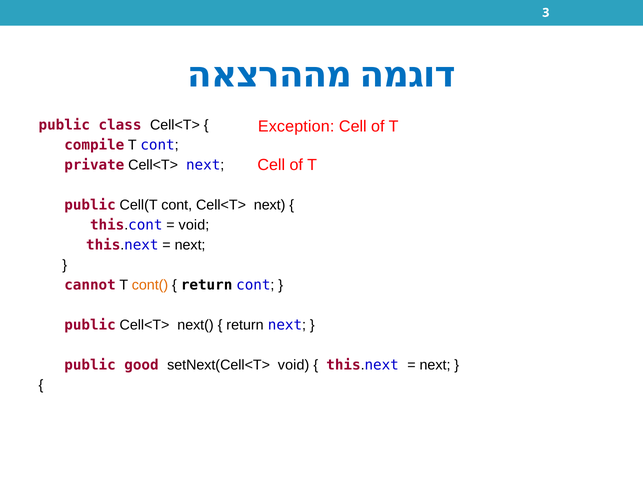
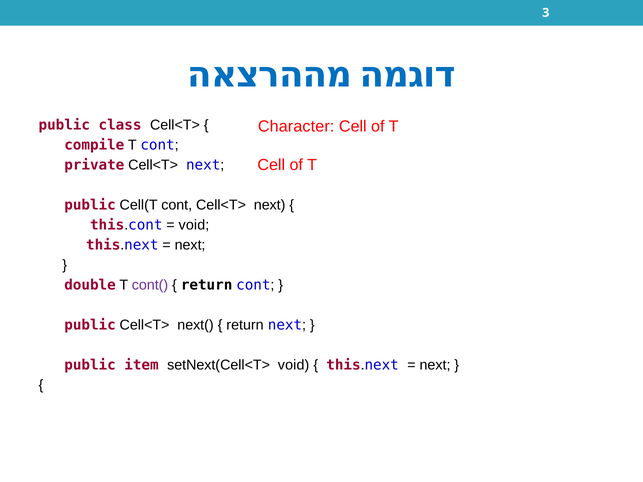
Exception: Exception -> Character (296, 126)
cannot: cannot -> double (90, 285)
cont( colour: orange -> purple (150, 285)
good: good -> item (141, 365)
